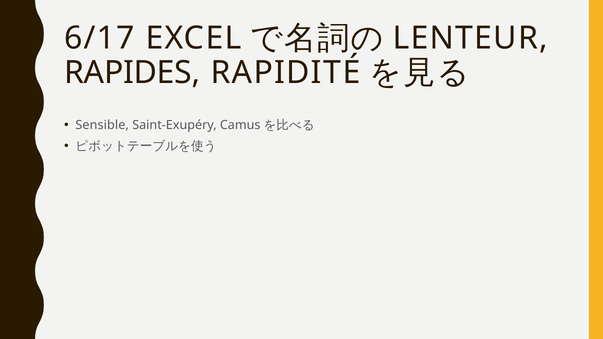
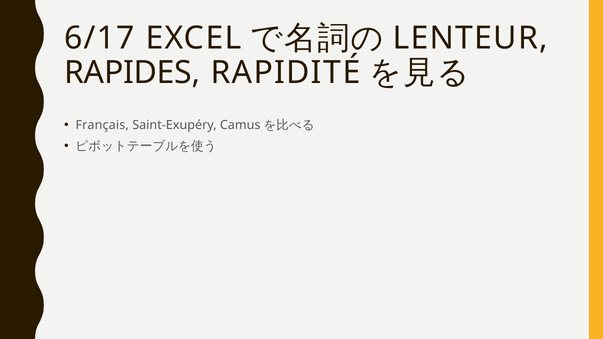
Sensible: Sensible -> Français (102, 125)
